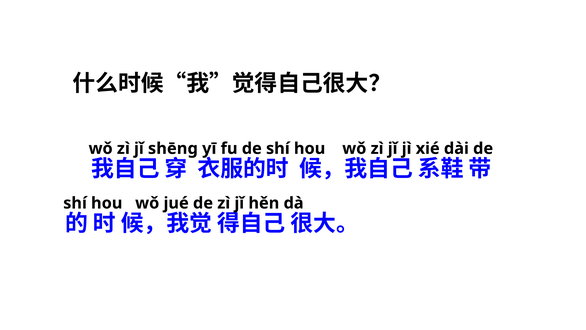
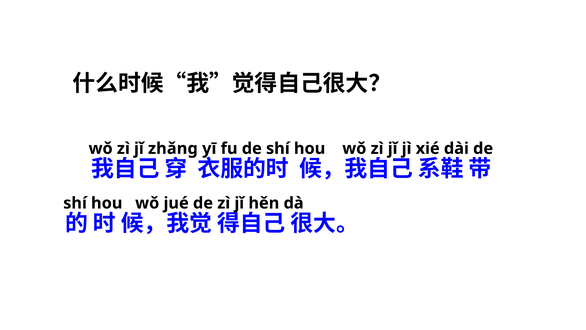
shēnɡ: shēnɡ -> zhǎnɡ (173, 148)
